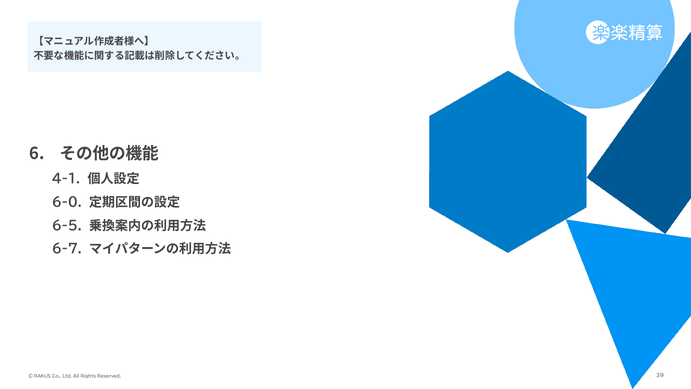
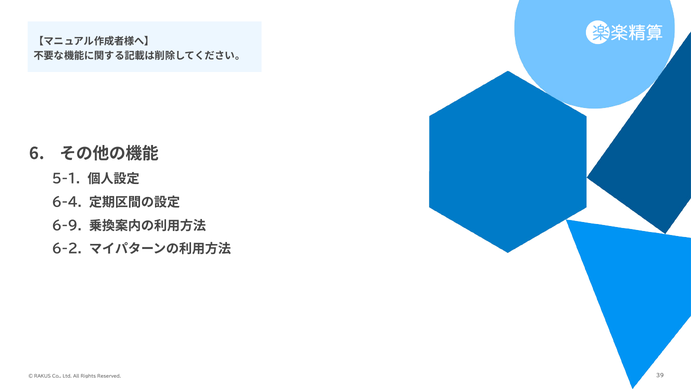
4-1: 4-1 -> 5-1 (66, 179)
6-0: 6-0 -> 6-4 (67, 202)
6-5: 6-5 -> 6-9 (67, 226)
6-7: 6-7 -> 6-2 (67, 249)
